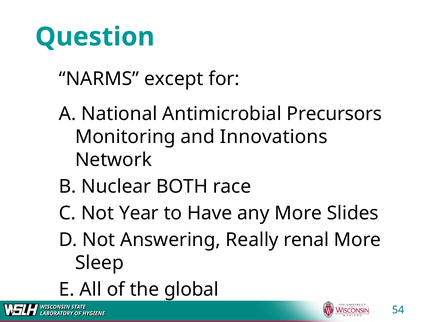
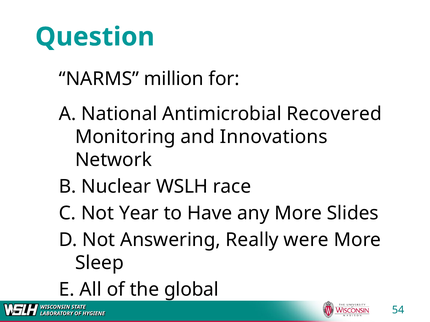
except: except -> million (174, 79)
Precursors: Precursors -> Recovered (334, 114)
BOTH: BOTH -> WSLH (182, 187)
renal: renal -> were (306, 240)
